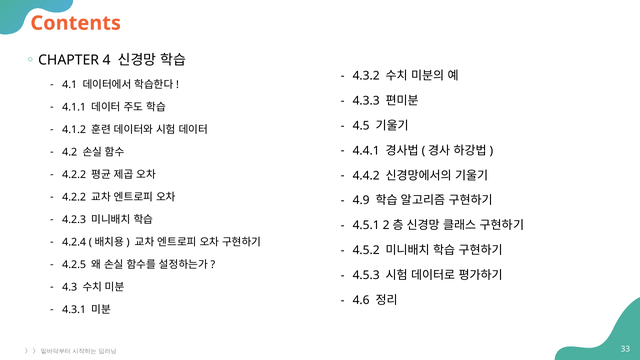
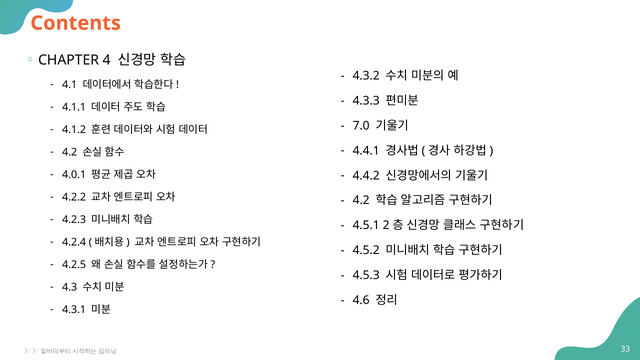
4.5: 4.5 -> 7.0 (361, 126)
4.2.2: 4.2.2 -> 4.0.1 (74, 175)
4.9: 4.9 -> 4.2 (361, 201)
